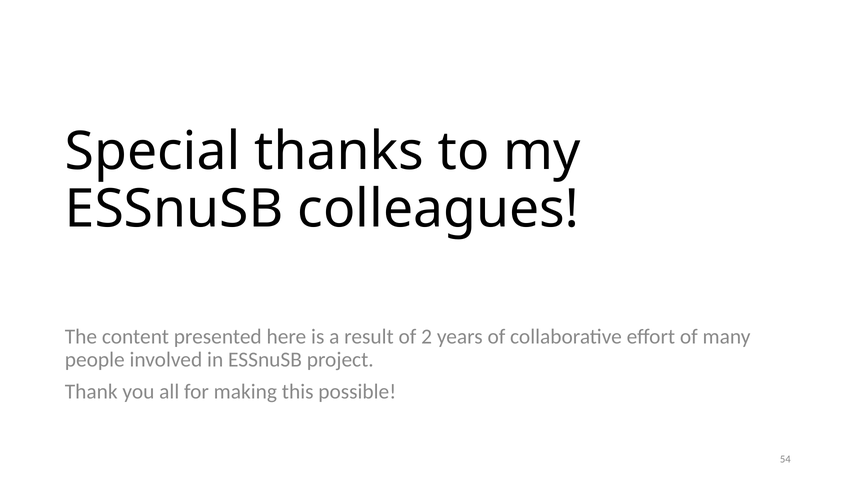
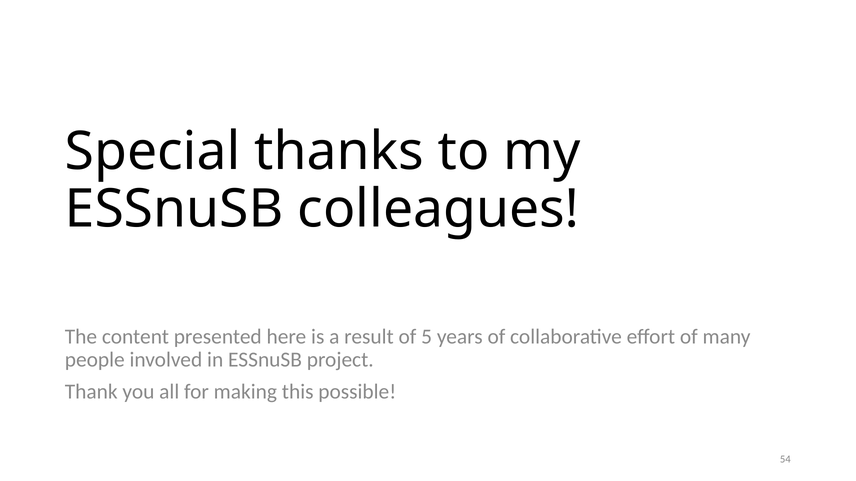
2: 2 -> 5 (427, 337)
